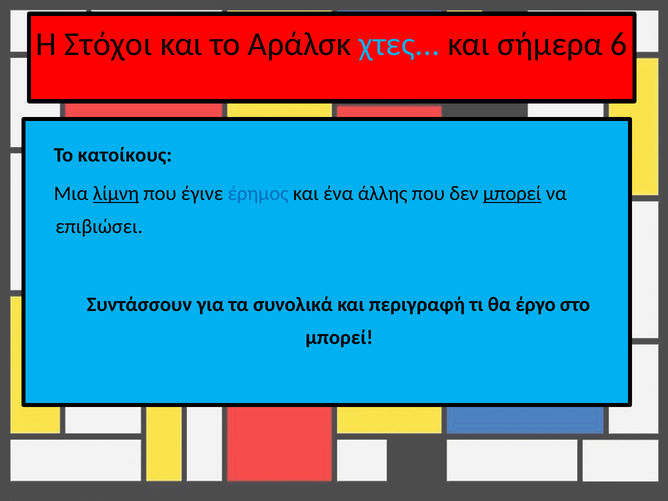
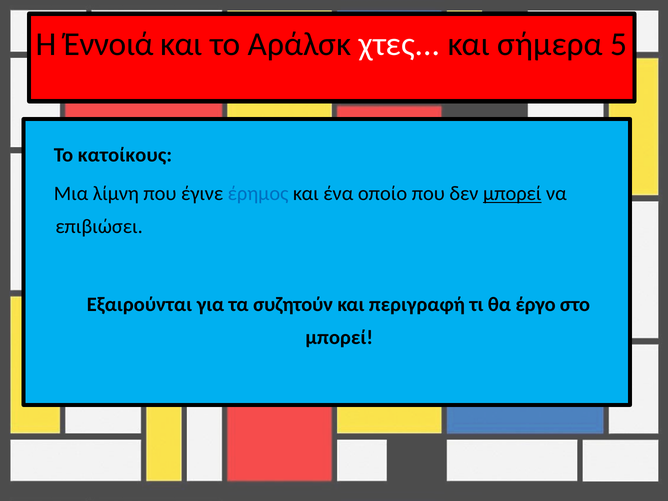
Στόχοι: Στόχοι -> Έννοιά (109, 44)
χτες colour: light blue -> white (399, 44)
6: 6 -> 5 (619, 44)
λίμνη underline: present -> none (116, 194)
άλλης: άλλης -> οποίο (383, 194)
Συντάσσουν: Συντάσσουν -> Εξαιρούνται (139, 304)
συνολικά: συνολικά -> συζητούν (293, 304)
